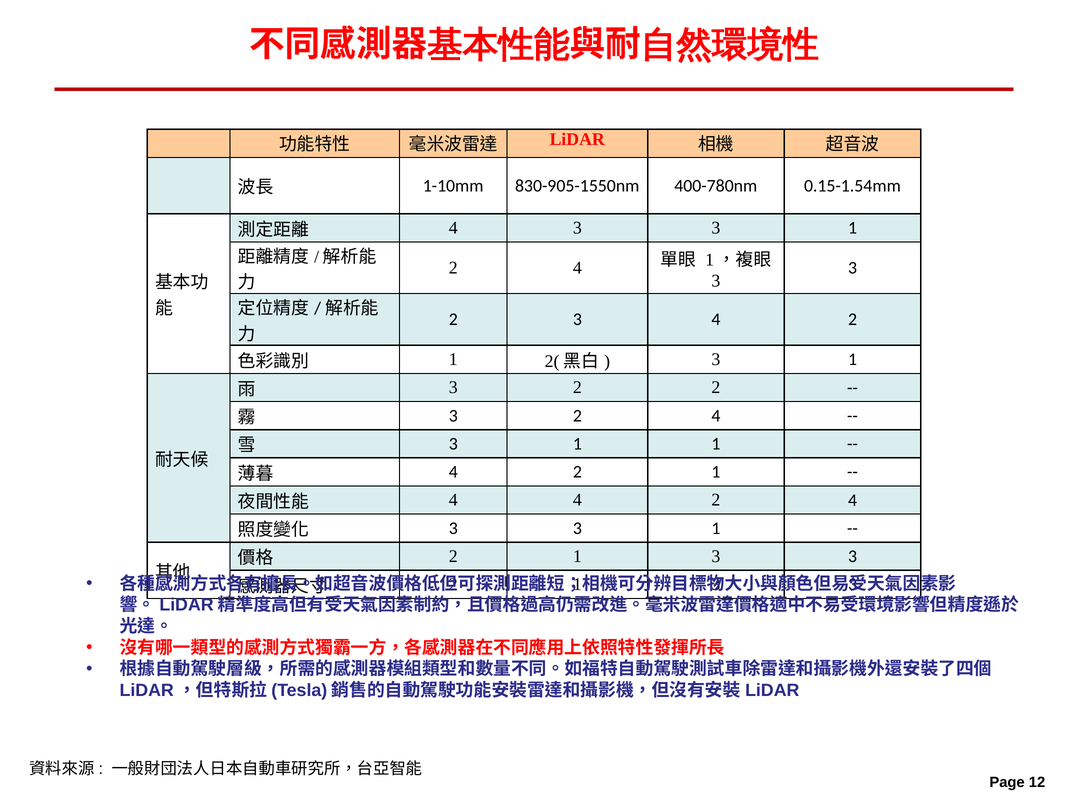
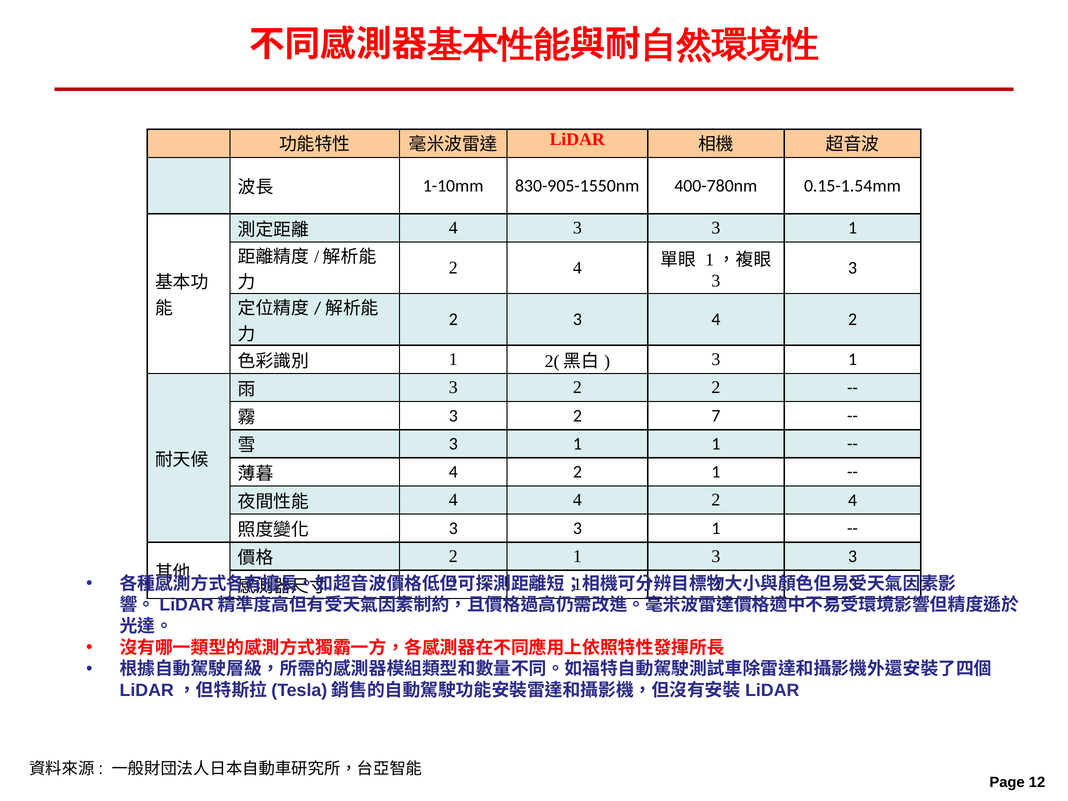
3 2 4: 4 -> 7 (716, 416)
